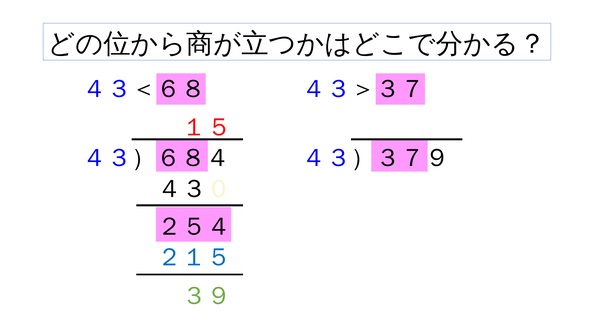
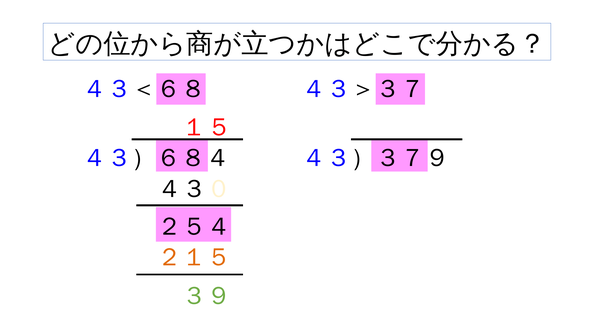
２１５ colour: blue -> orange (194, 258)
